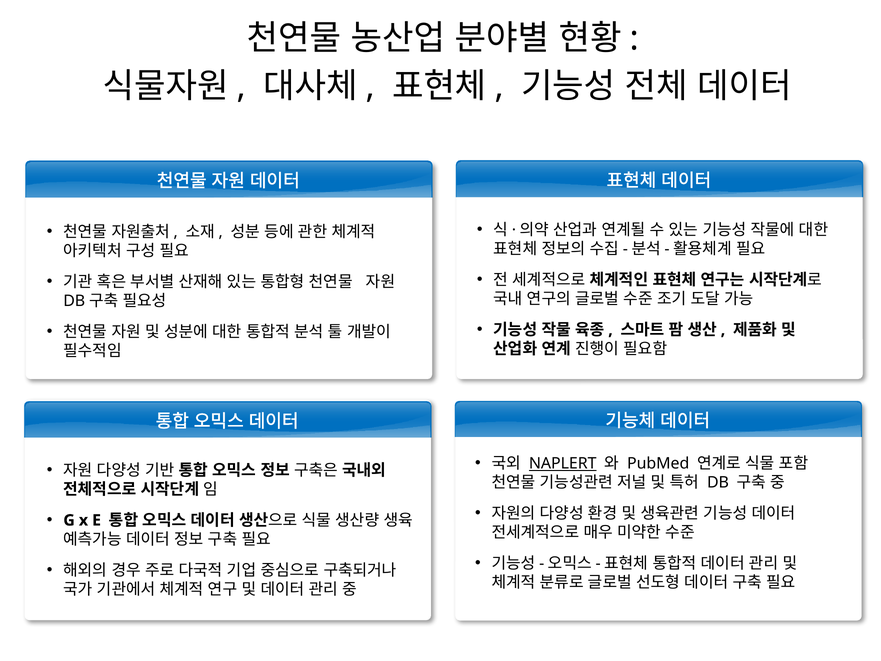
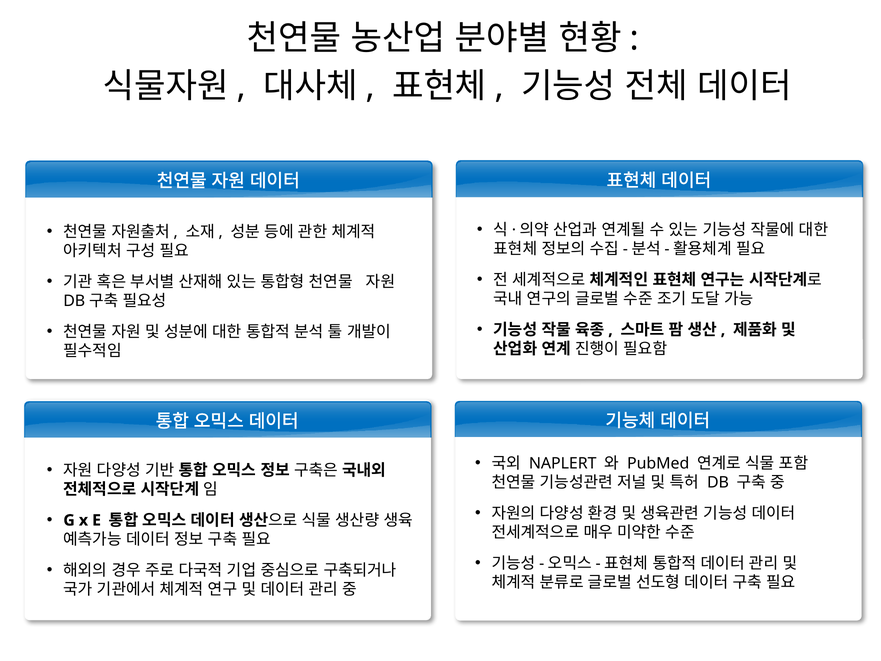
NAPLERT underline: present -> none (563, 463)
